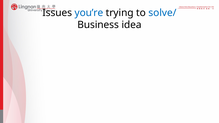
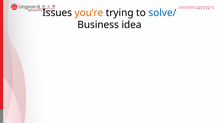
you’re colour: blue -> orange (89, 13)
